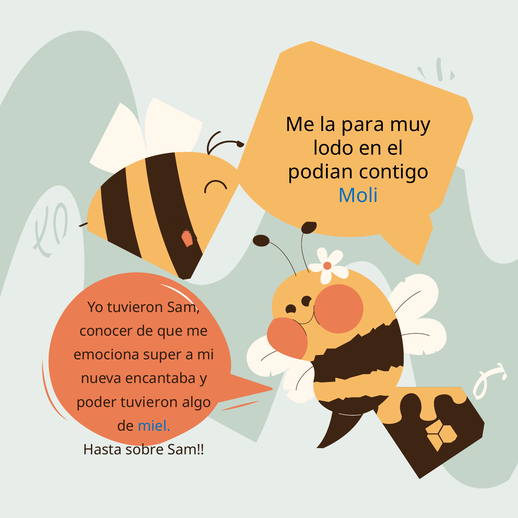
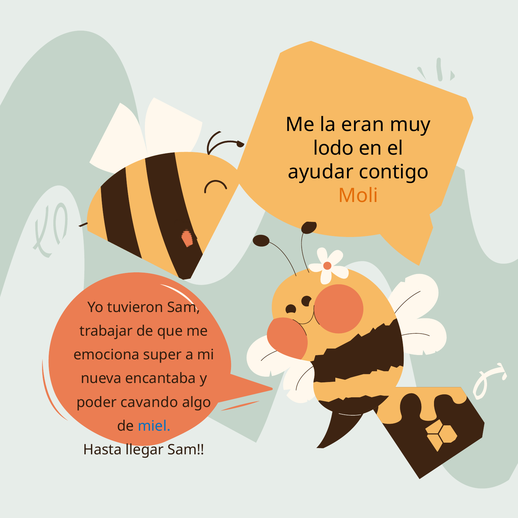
para: para -> eran (363, 124)
podian: podian -> ayudar (321, 172)
Moli colour: blue -> orange (358, 196)
conocer: conocer -> trabajar (106, 331)
poder tuvieron: tuvieron -> cavando (149, 402)
sobre: sobre -> llegar (145, 450)
